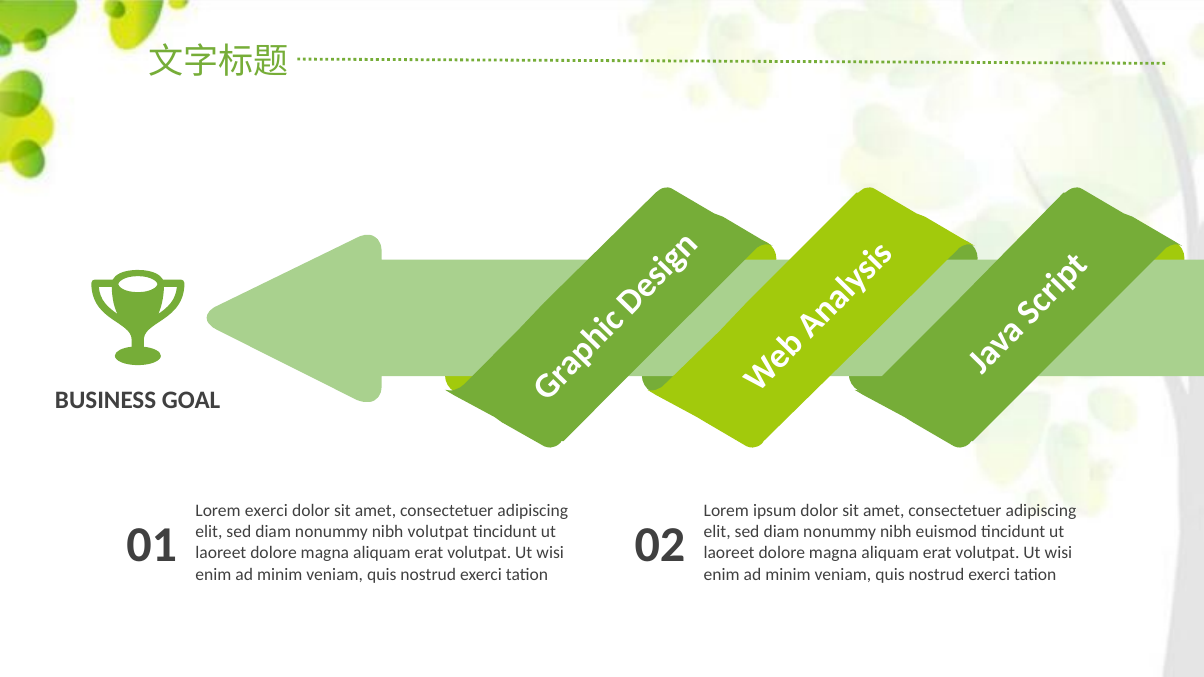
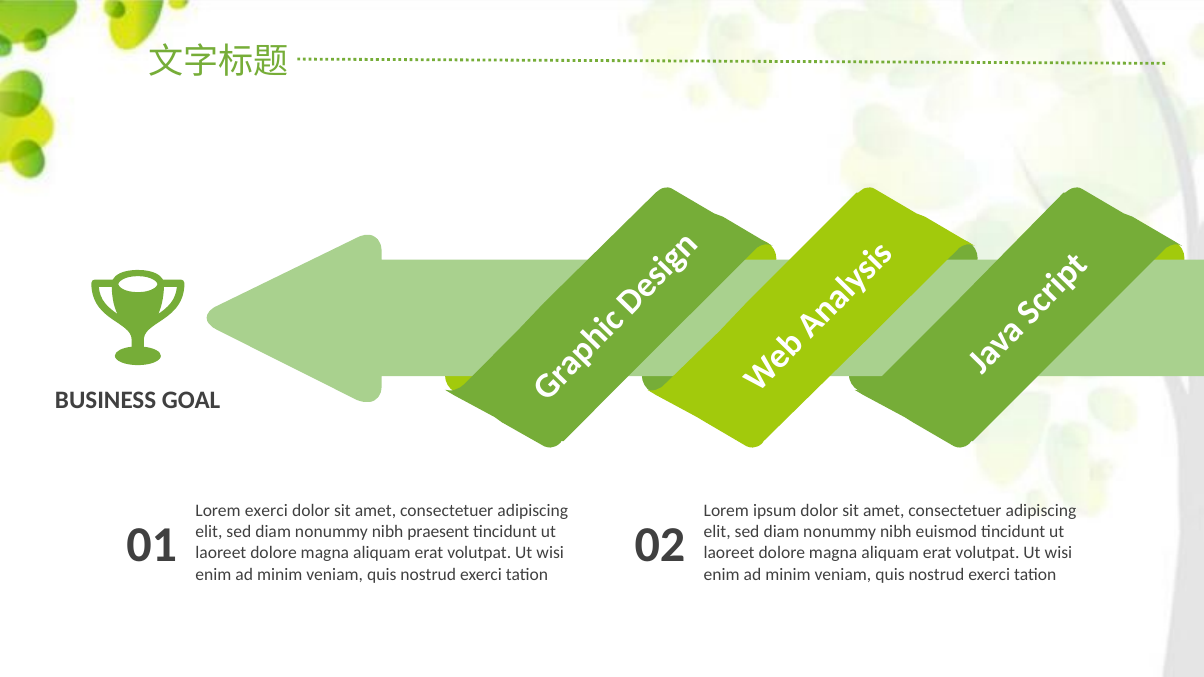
nibh volutpat: volutpat -> praesent (438, 532)
